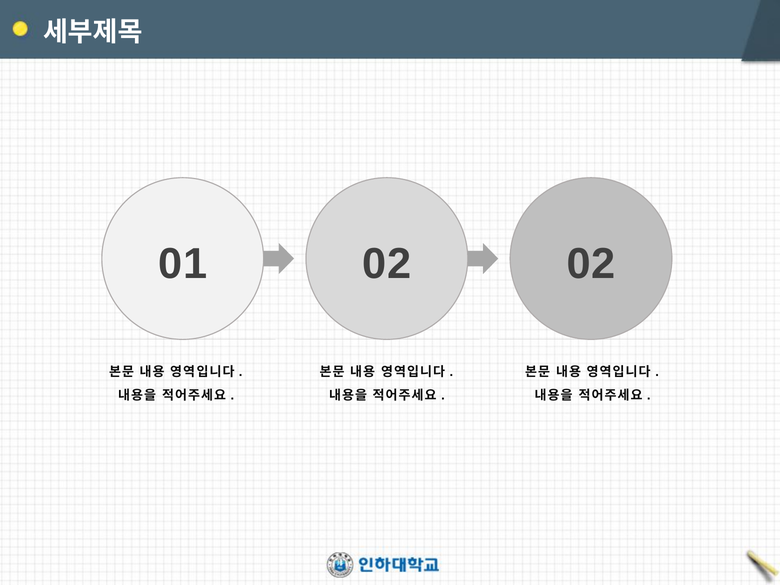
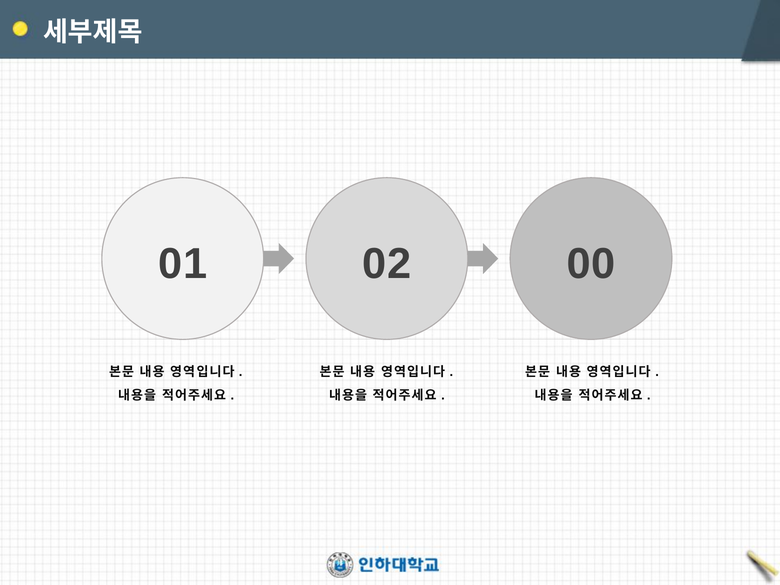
02 02: 02 -> 00 (591, 264)
